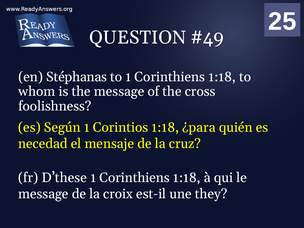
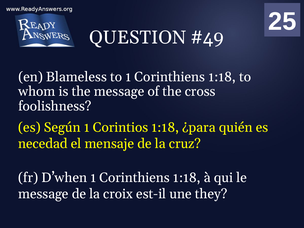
Stéphanas: Stéphanas -> Blameless (77, 77)
D’these: D’these -> D’when (64, 178)
